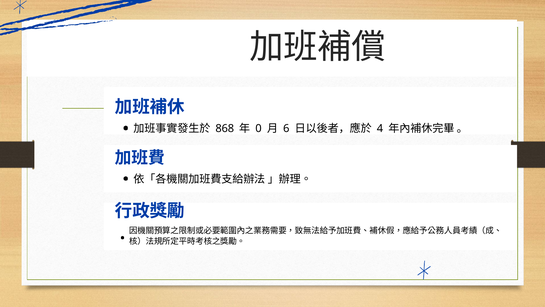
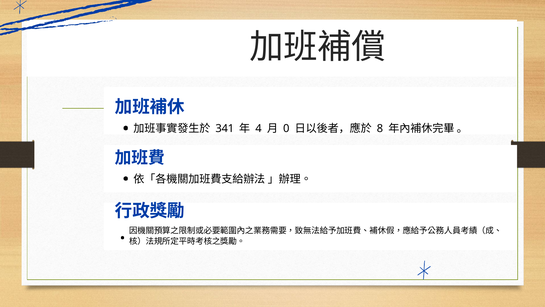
868: 868 -> 341 (225, 128)
0: 0 -> 4 (258, 128)
6: 6 -> 0 (286, 128)
4: 4 -> 8 (380, 128)
